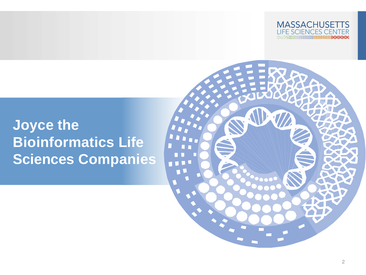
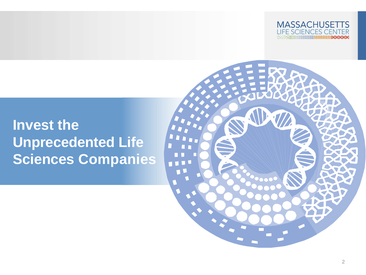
Joyce: Joyce -> Invest (33, 125)
Bioinformatics: Bioinformatics -> Unprecedented (64, 142)
